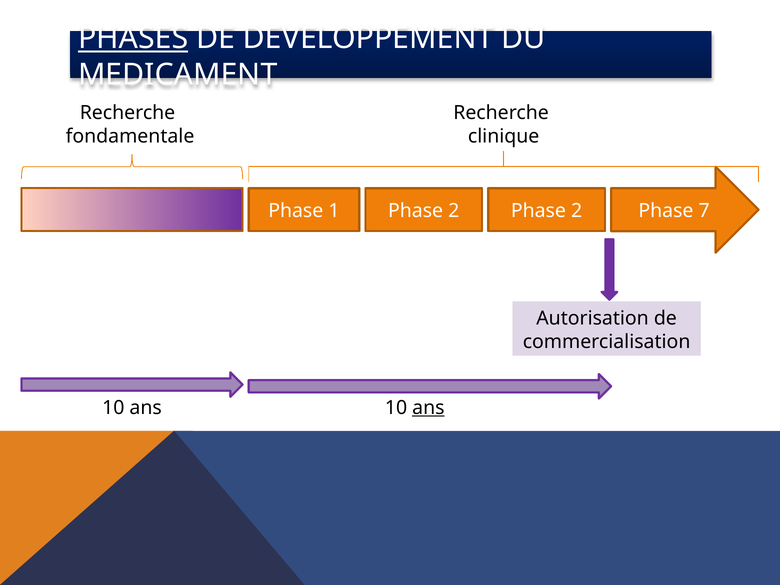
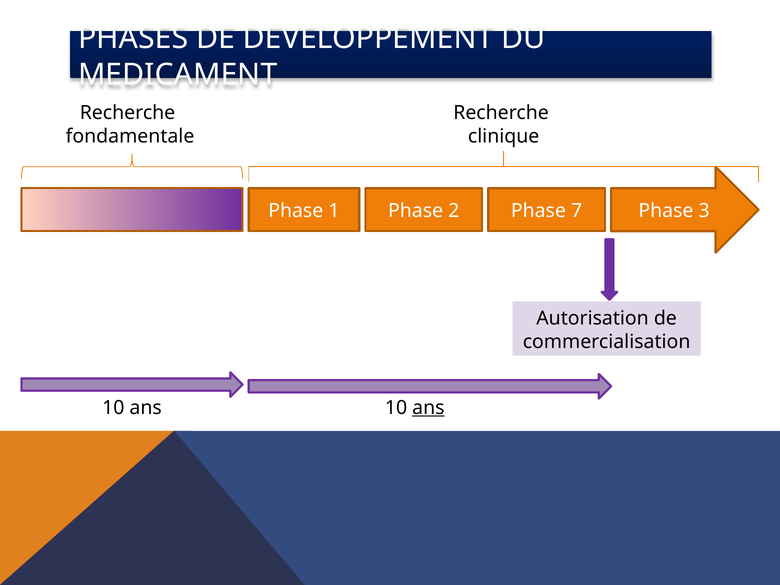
PHASES underline: present -> none (133, 38)
2 Phase 2: 2 -> 7 (577, 211)
7: 7 -> 3 (704, 211)
